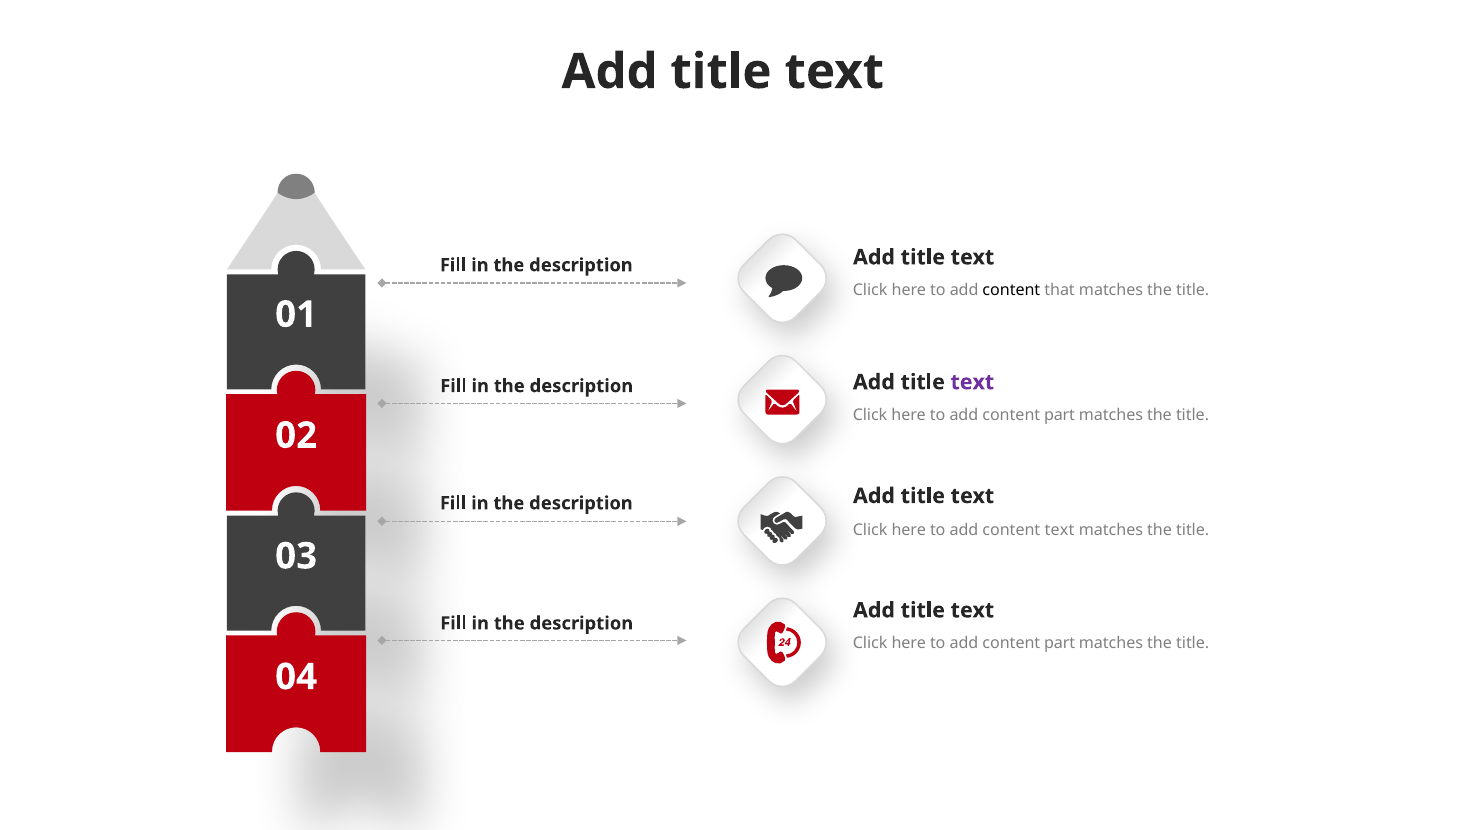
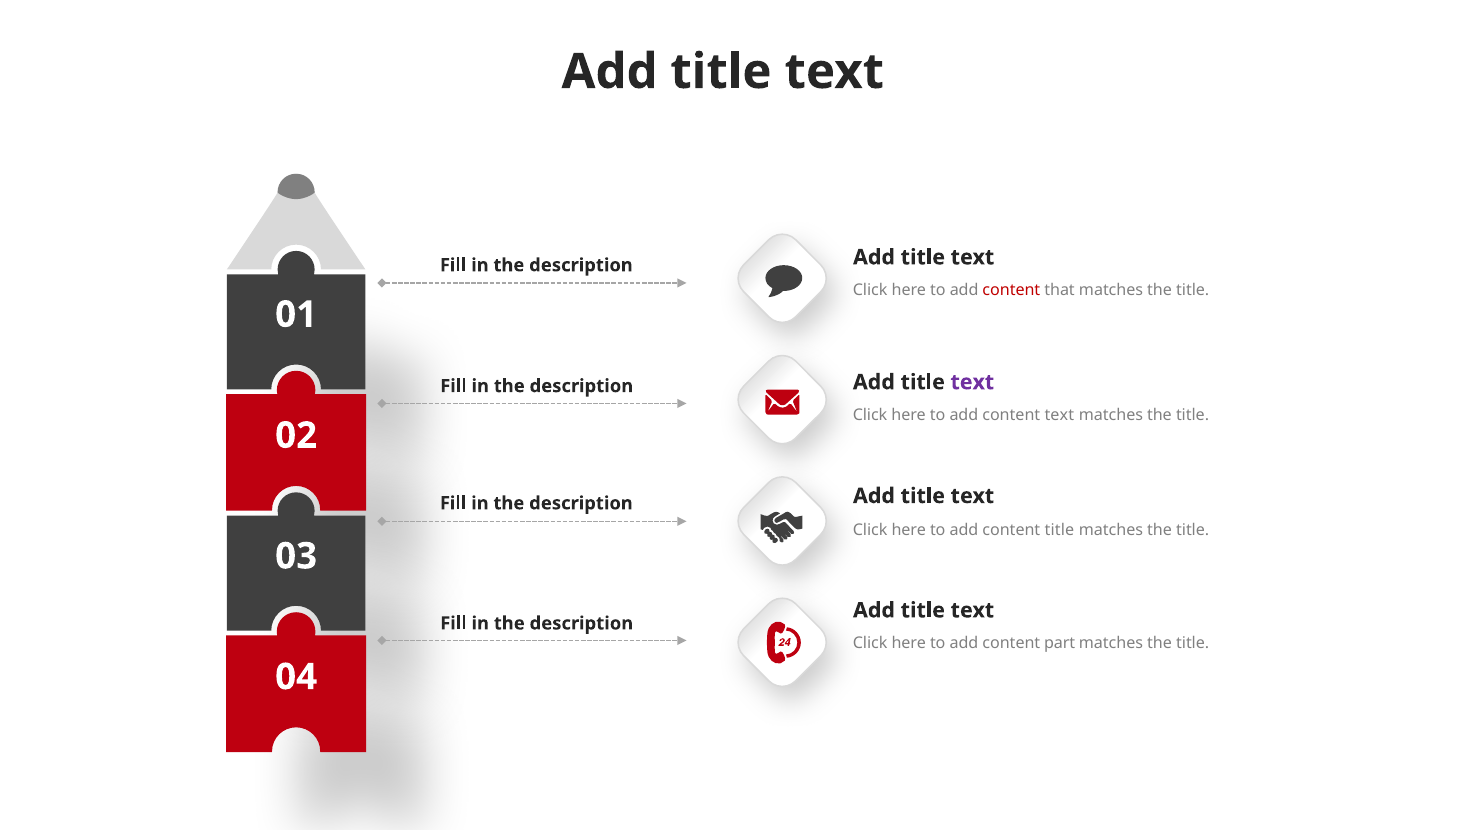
content colour: black -> red (1011, 290)
part: part -> text (1059, 415)
content text: text -> title (1059, 530)
